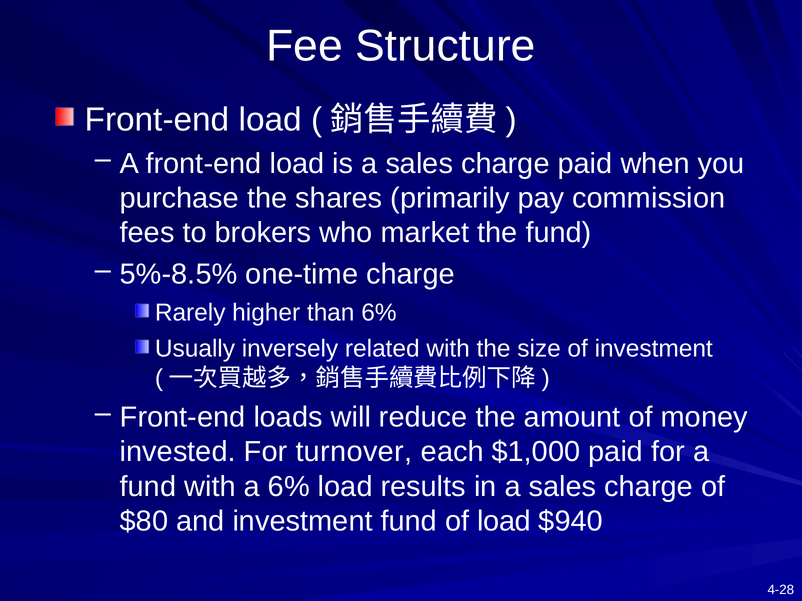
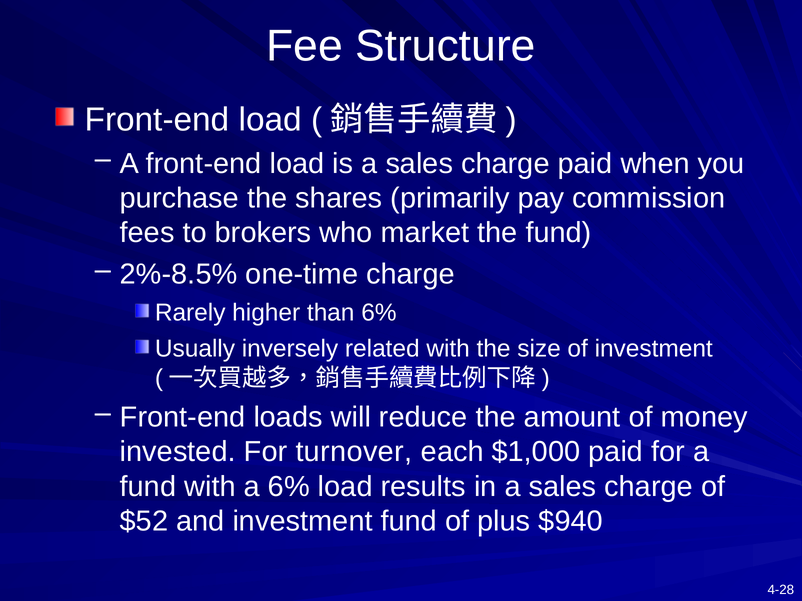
5%-8.5%: 5%-8.5% -> 2%-8.5% (179, 275)
$80: $80 -> $52 (144, 522)
of load: load -> plus (504, 522)
